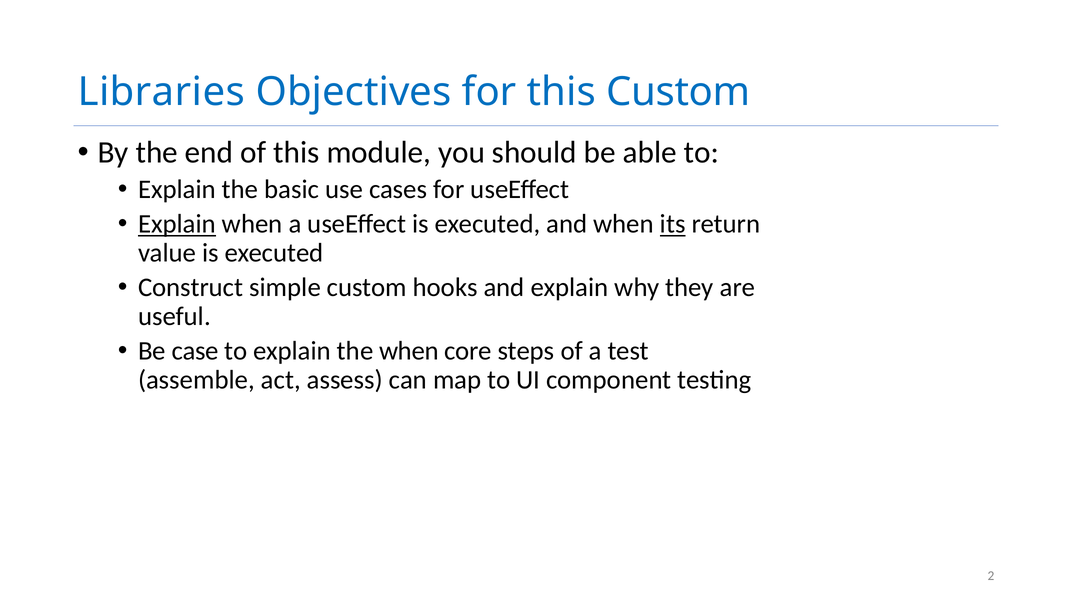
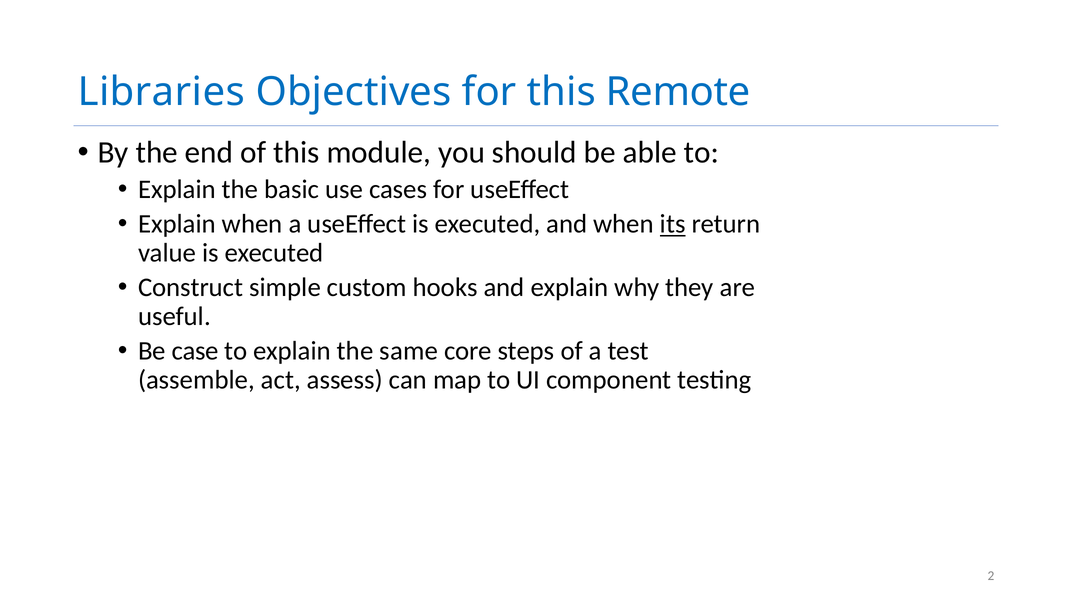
this Custom: Custom -> Remote (678, 92)
Explain underline: present -> none (177, 224)
the when: when -> same (409, 351)
